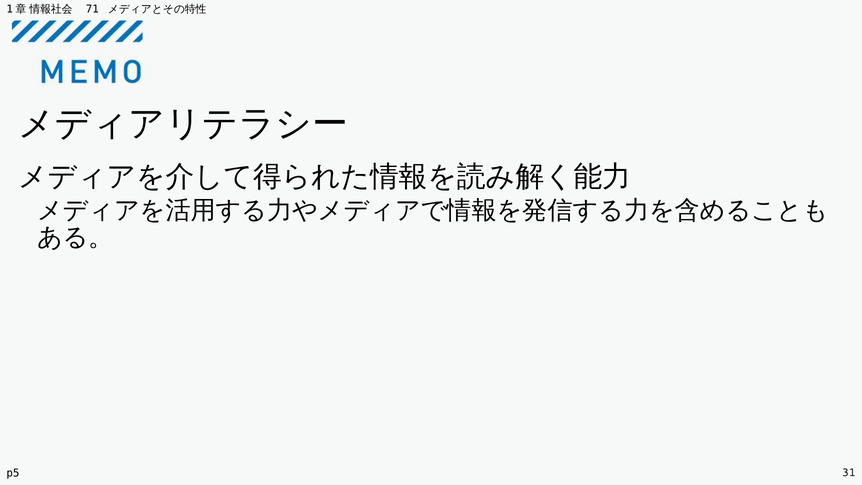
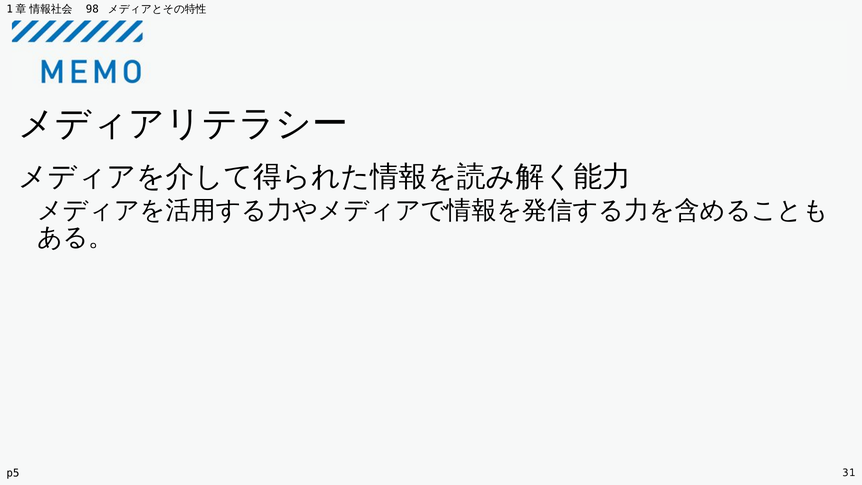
71: 71 -> 98 (92, 9)
